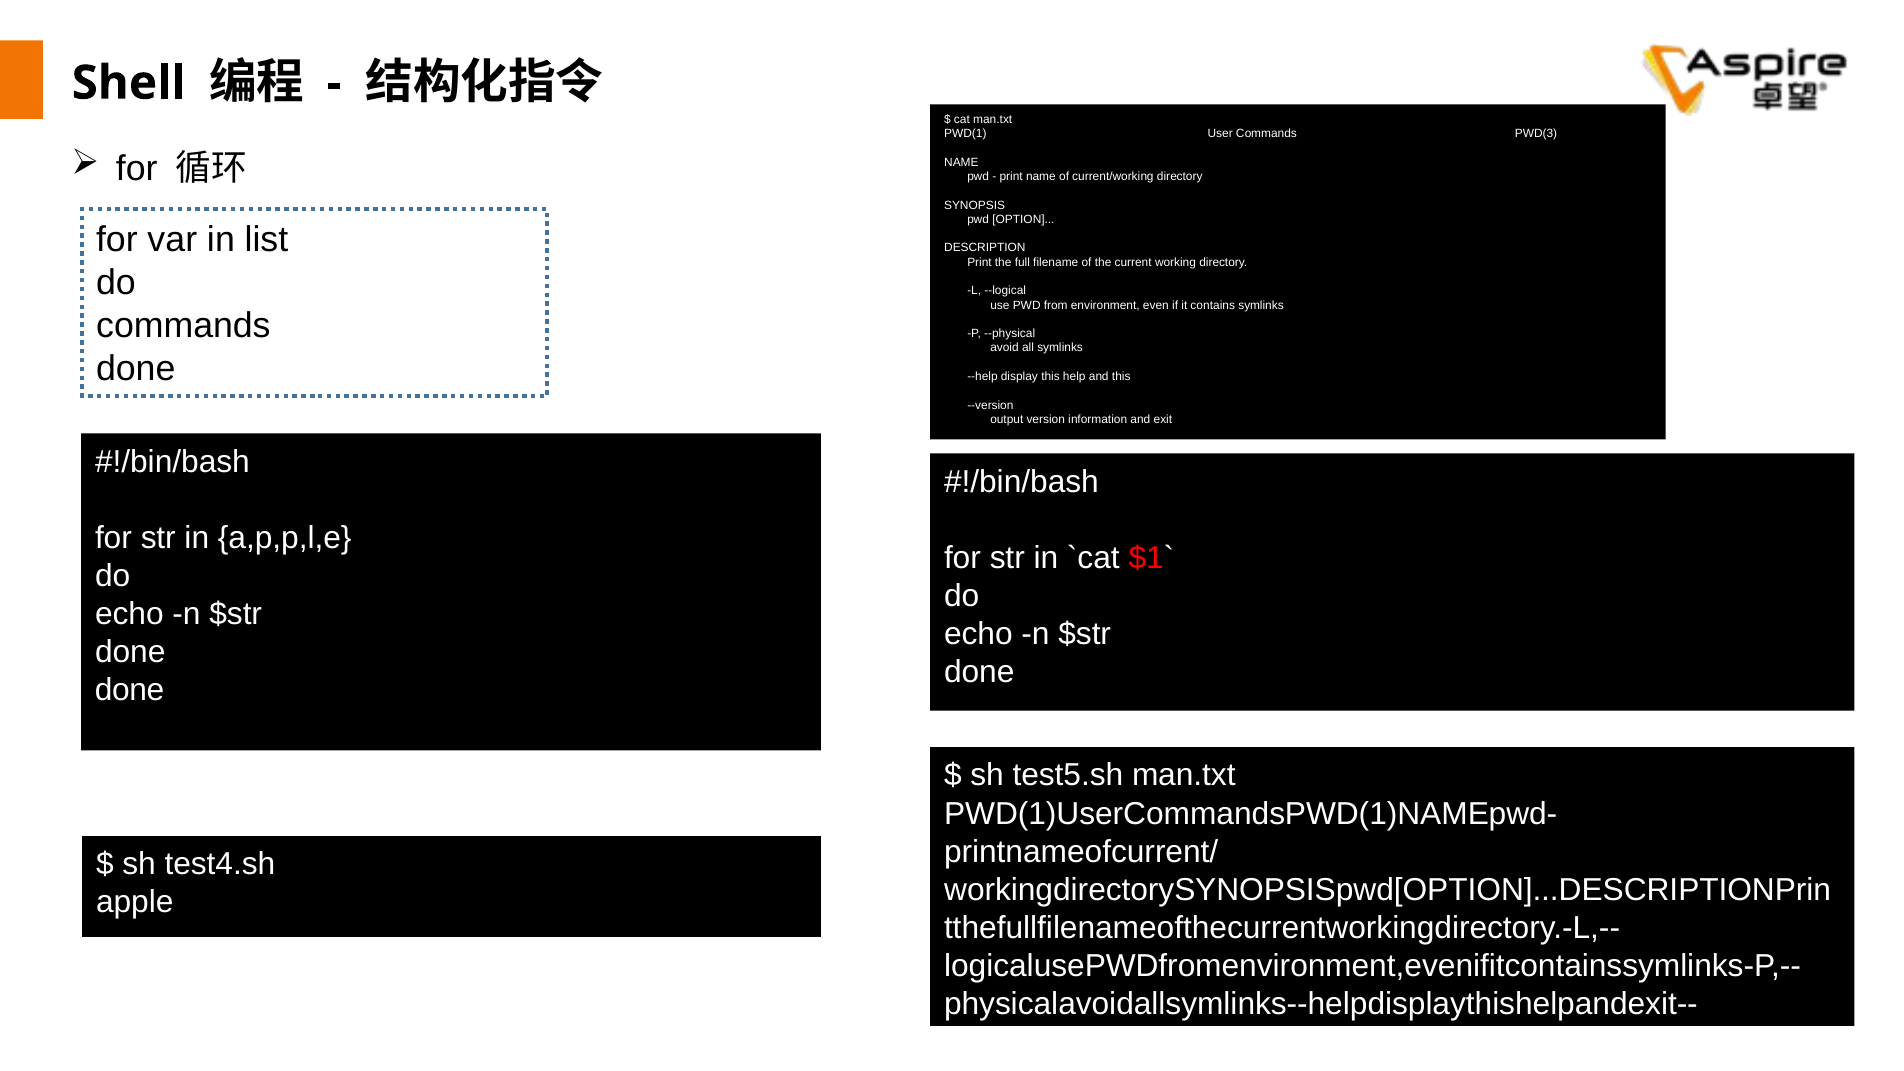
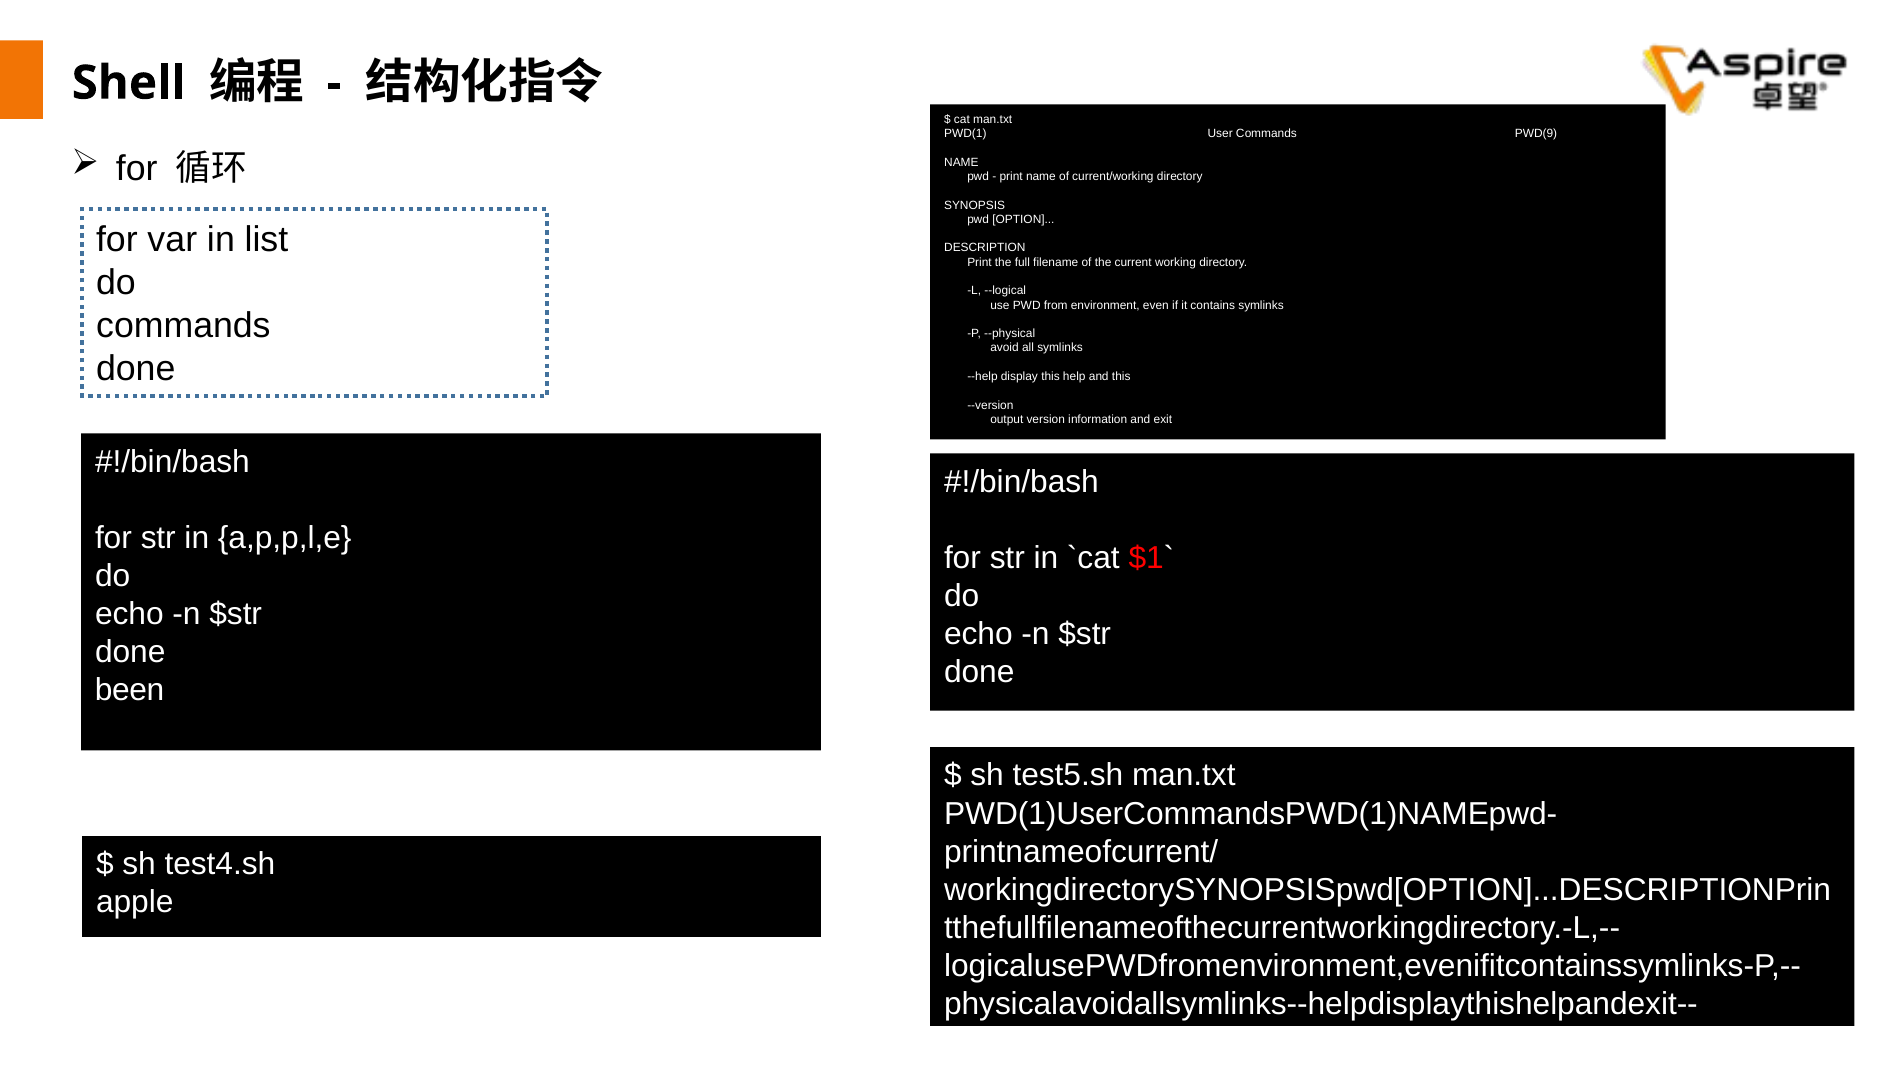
PWD(3: PWD(3 -> PWD(9 (1536, 134)
done: done -> been (130, 690)
